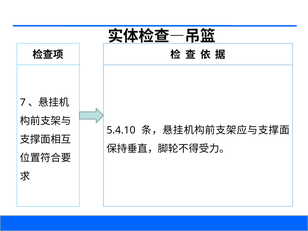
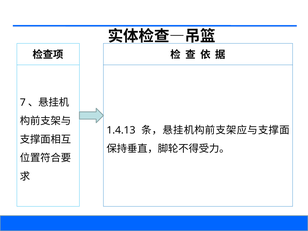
5.4.10: 5.4.10 -> 1.4.13 (121, 130)
